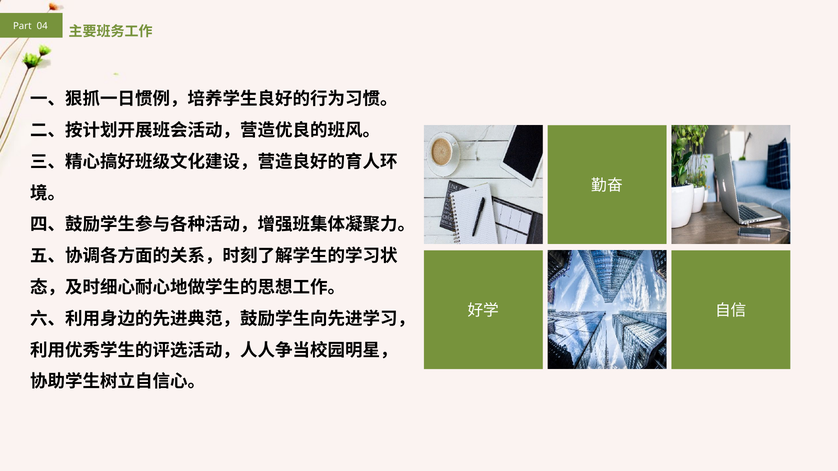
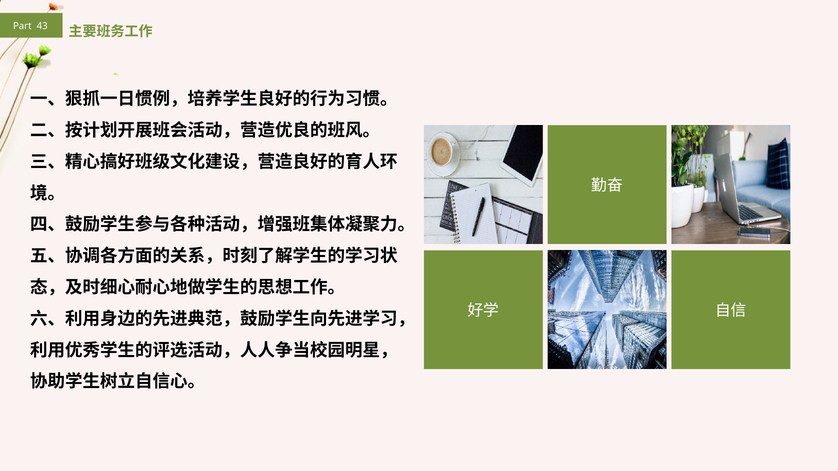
04: 04 -> 43 (42, 26)
